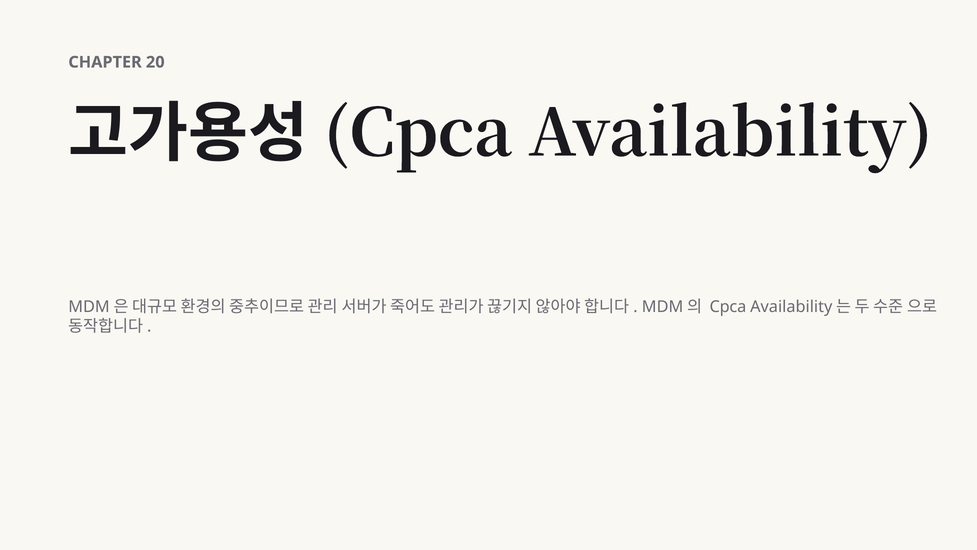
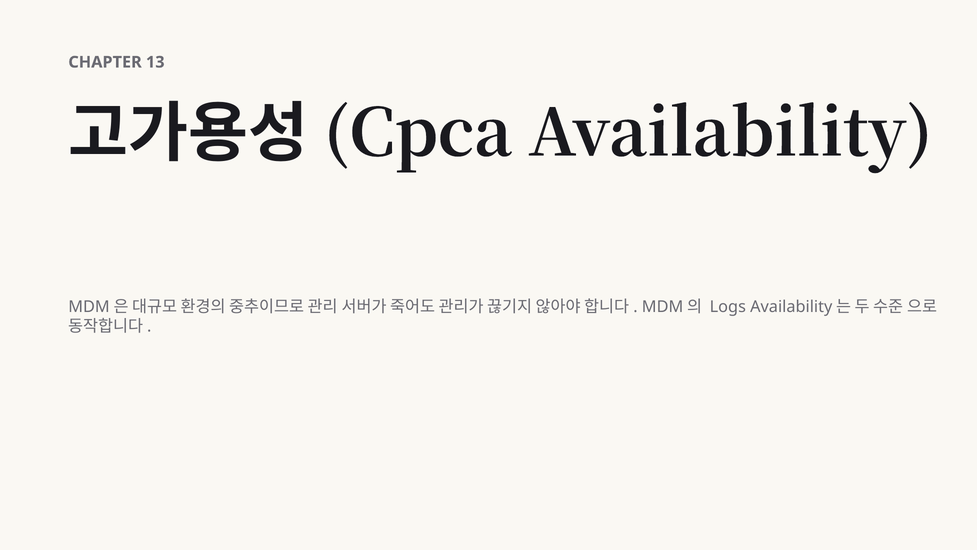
20: 20 -> 13 (155, 62)
Cpca: Cpca -> Logs (728, 306)
